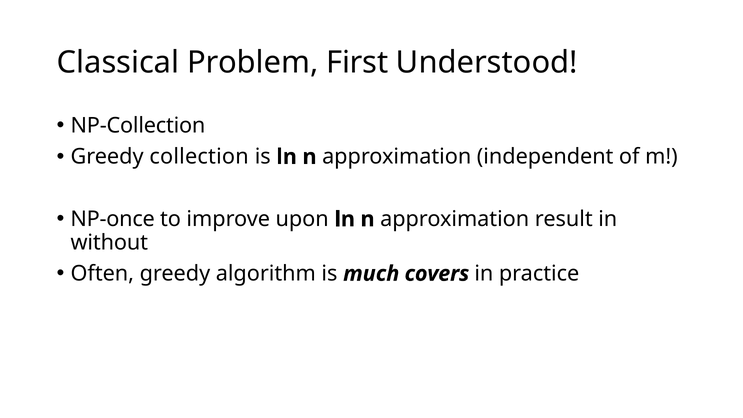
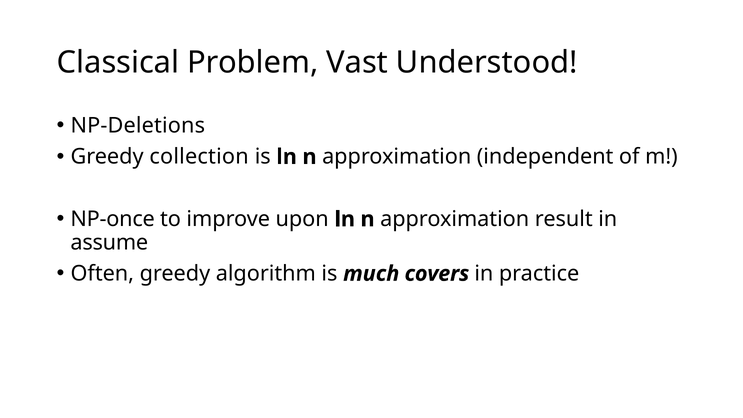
First: First -> Vast (357, 62)
NP-Collection: NP-Collection -> NP-Deletions (138, 126)
without: without -> assume (109, 242)
